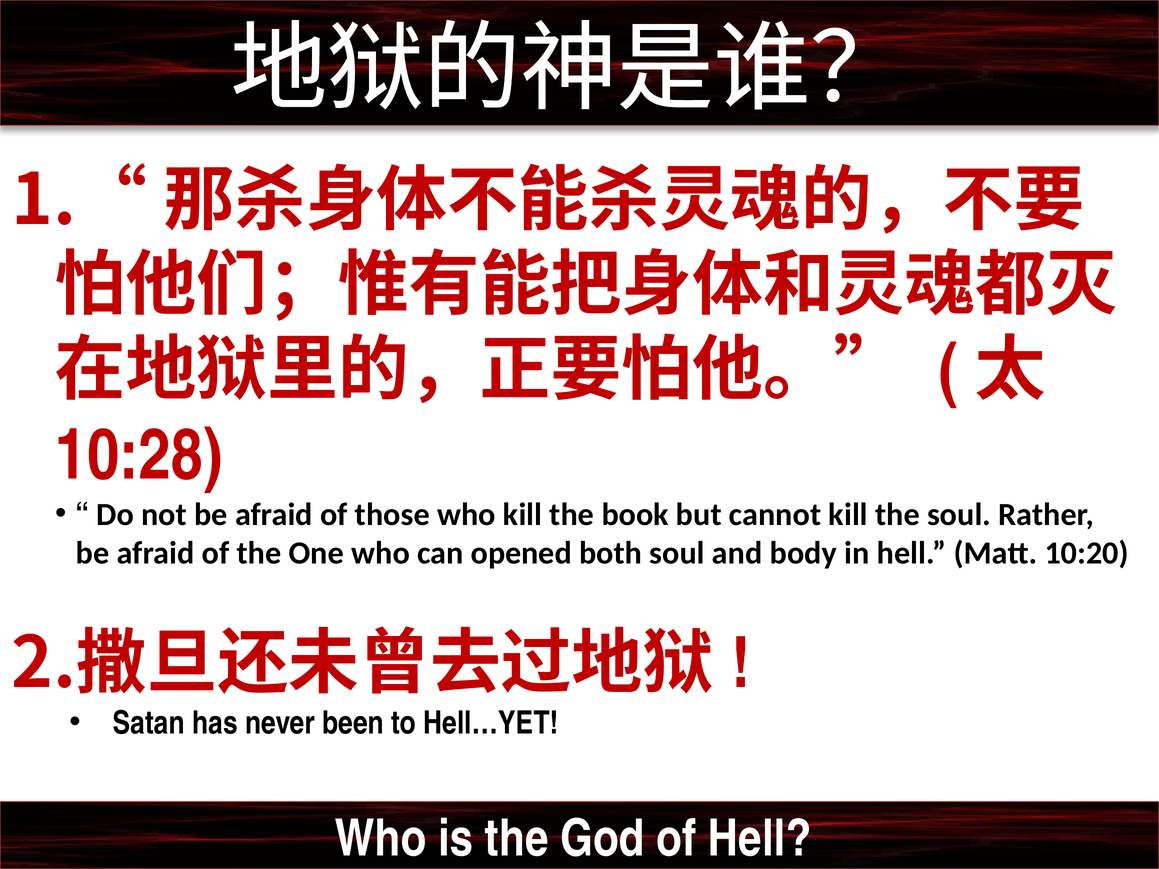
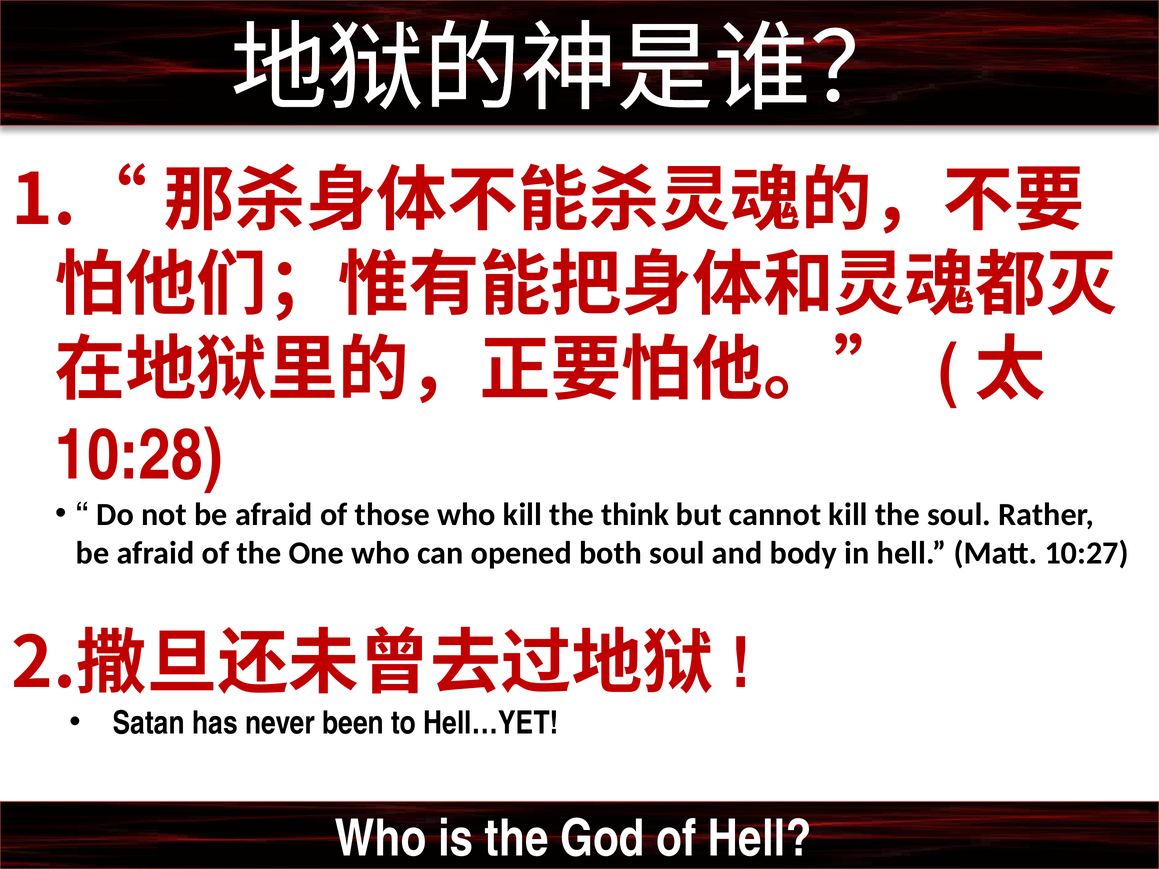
book: book -> think (635, 515)
10:20: 10:20 -> 10:27 (1087, 553)
